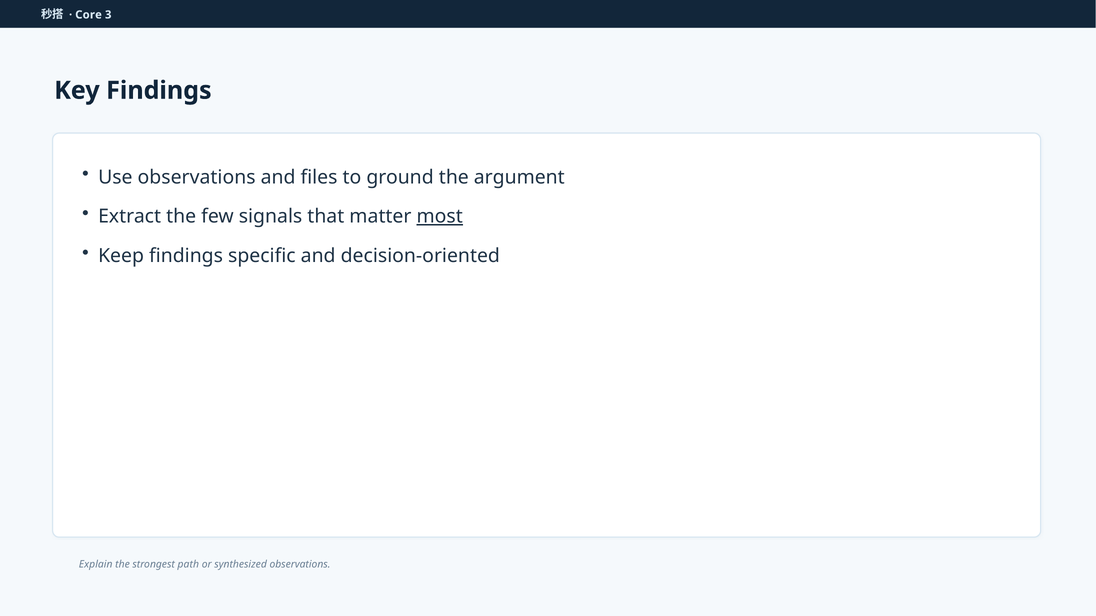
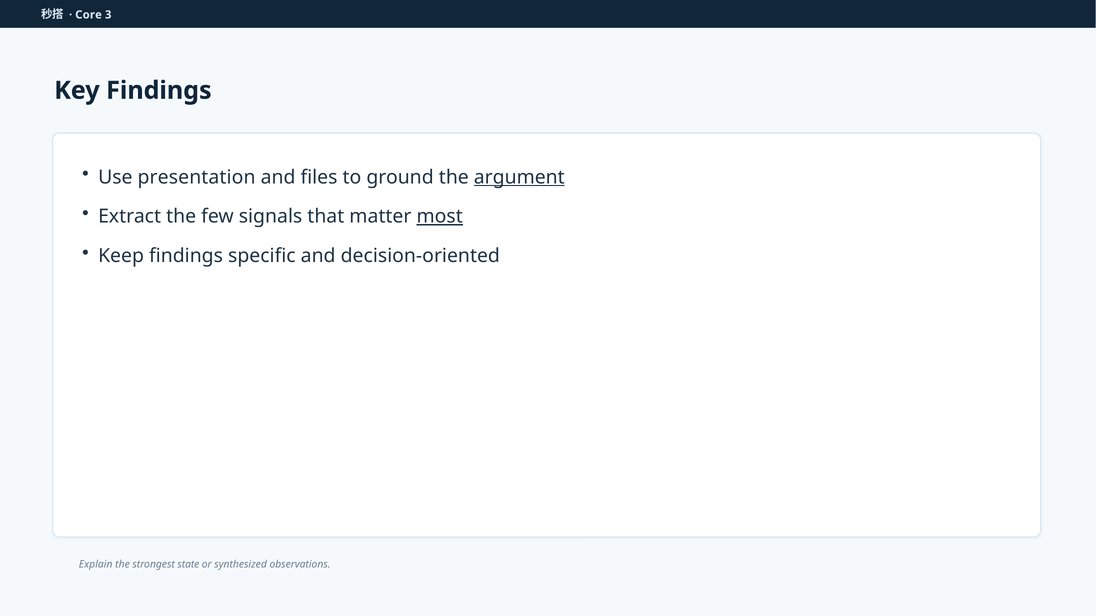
Use observations: observations -> presentation (197, 177)
argument underline: none -> present (519, 177)
path: path -> state (188, 565)
